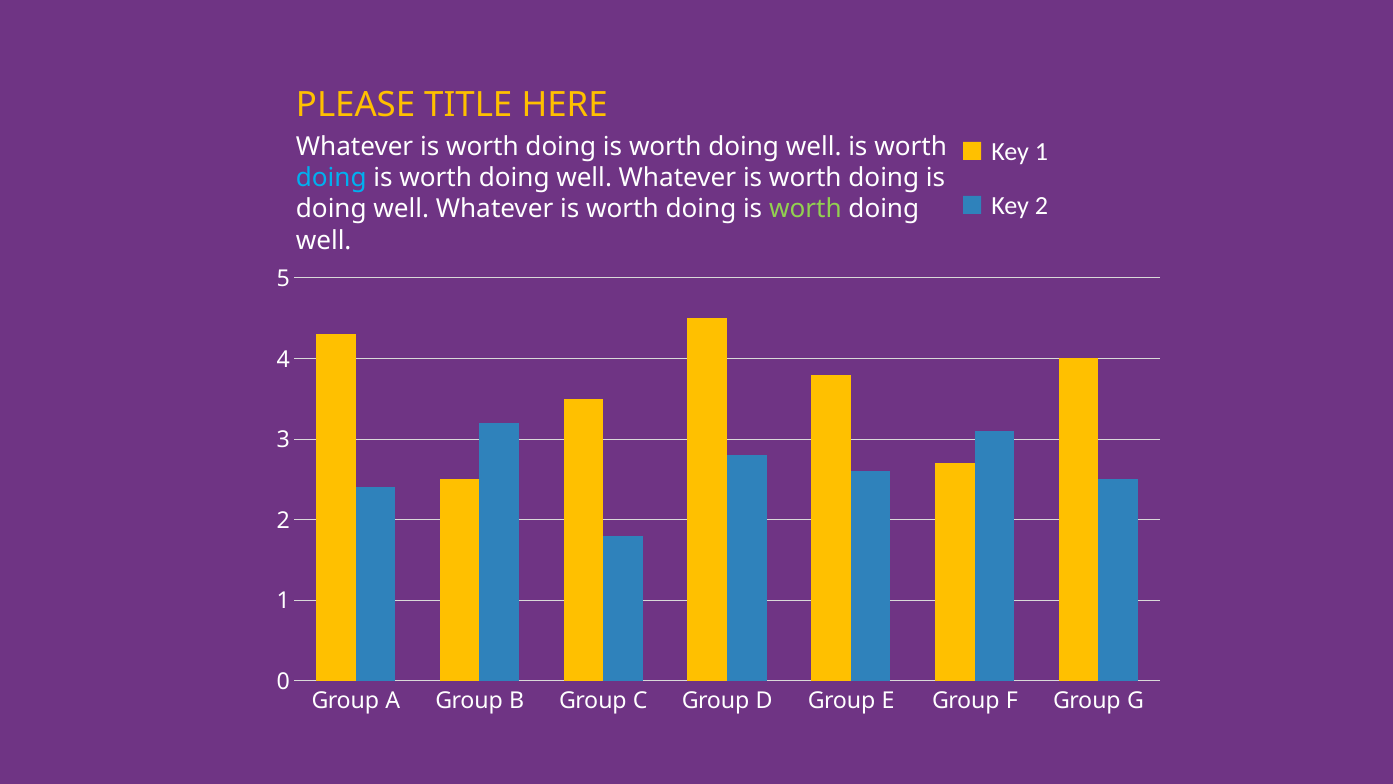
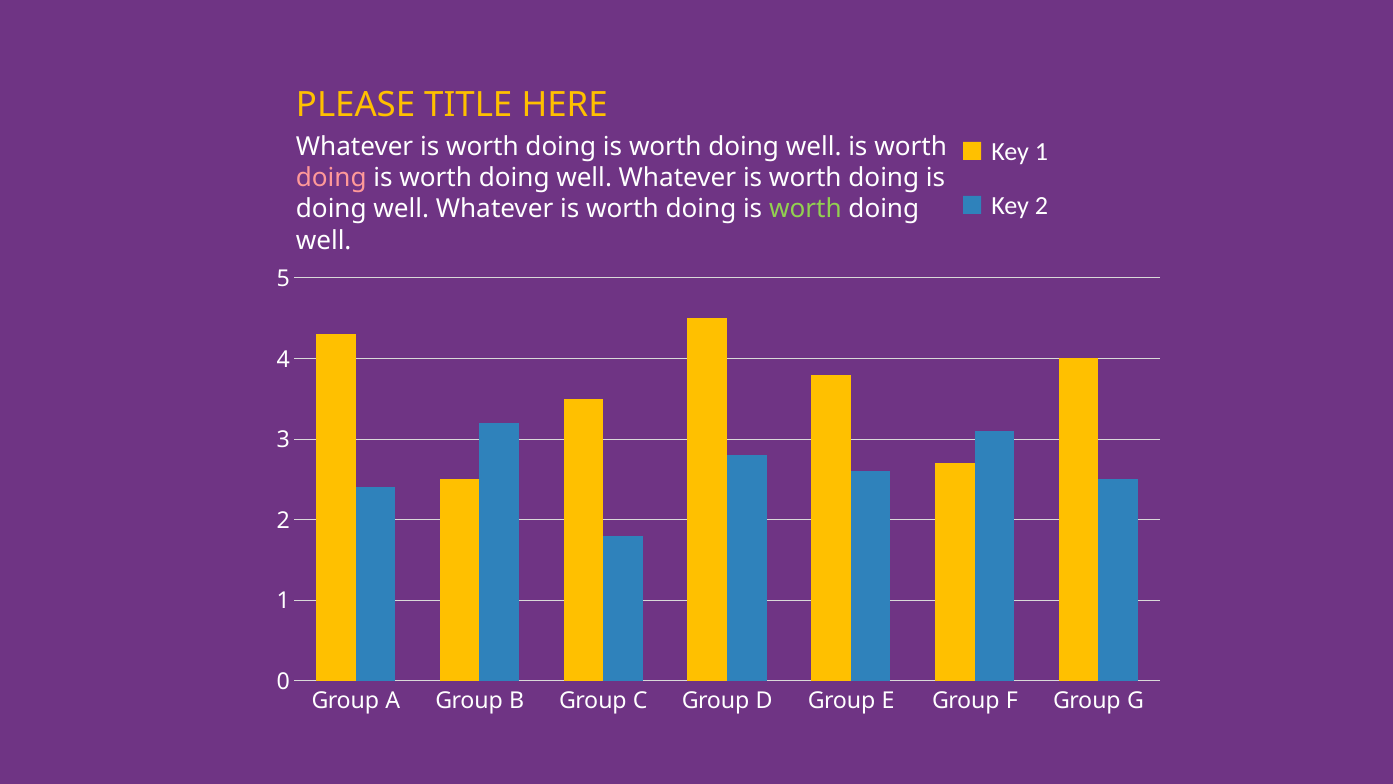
doing colour: light blue -> pink (331, 178)
